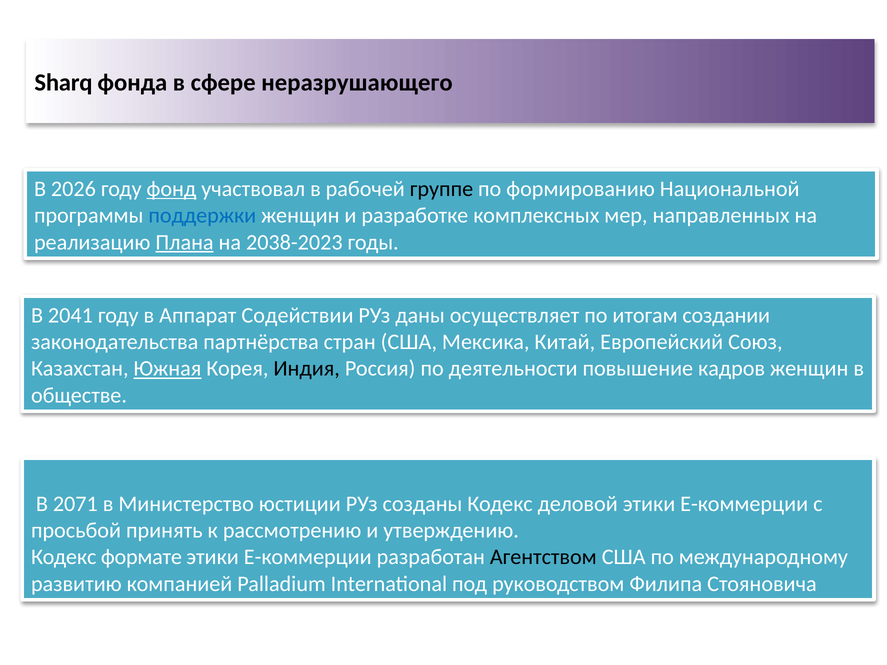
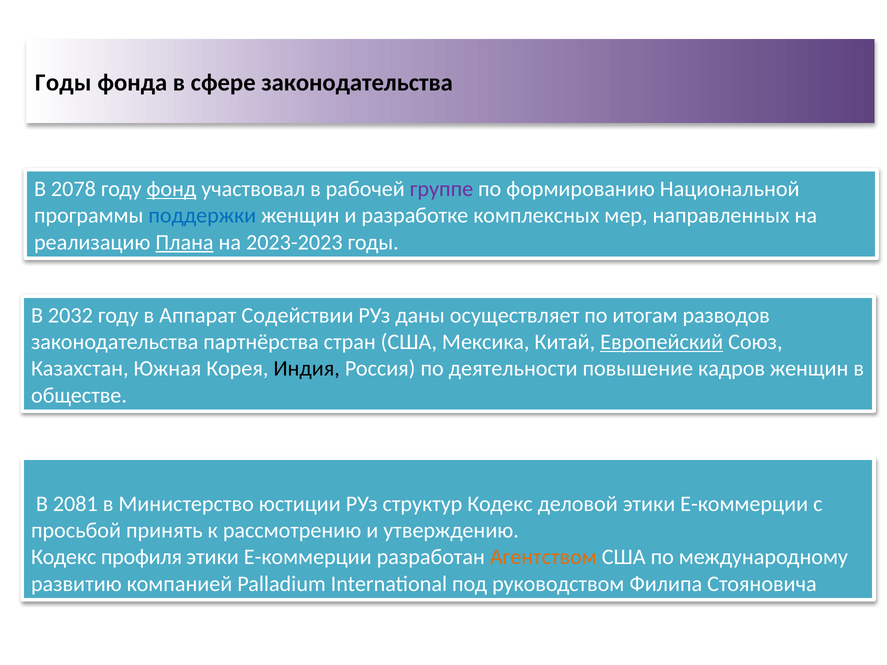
Sharq: Sharq -> Годы (63, 83)
сфере неразрушающего: неразрушающего -> законодательства (357, 83)
2026: 2026 -> 2078 (73, 189)
группе colour: black -> purple (442, 189)
2038-2023: 2038-2023 -> 2023-2023 (294, 242)
2041: 2041 -> 2032 (70, 316)
создании: создании -> разводов (726, 316)
Европейский underline: none -> present (662, 342)
Южная underline: present -> none (167, 369)
2071: 2071 -> 2081 (75, 504)
созданы: созданы -> структур (422, 504)
формате: формате -> профиля (141, 557)
Агентством colour: black -> orange (543, 557)
